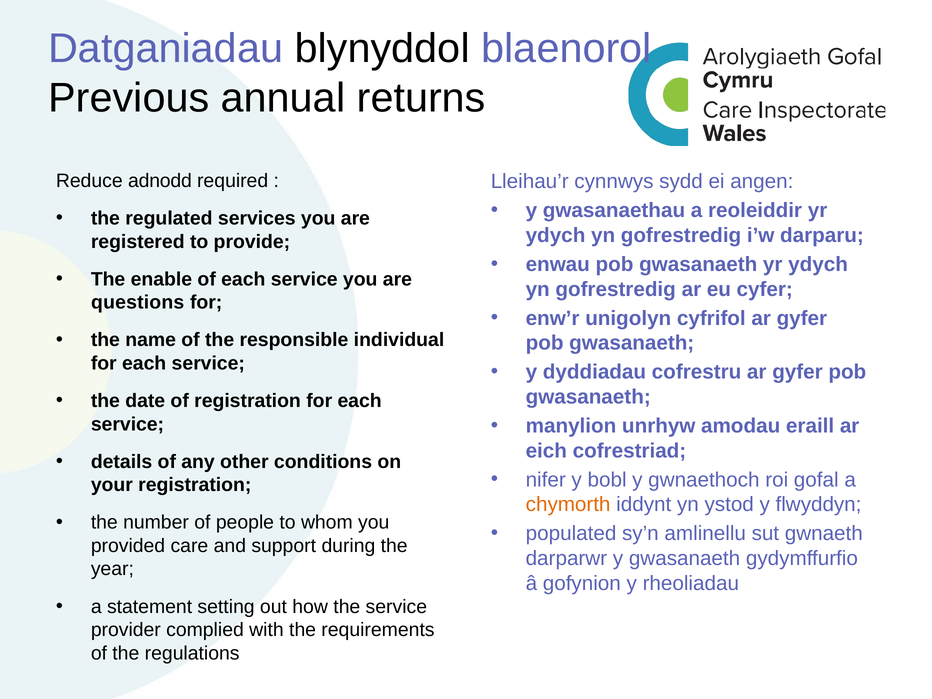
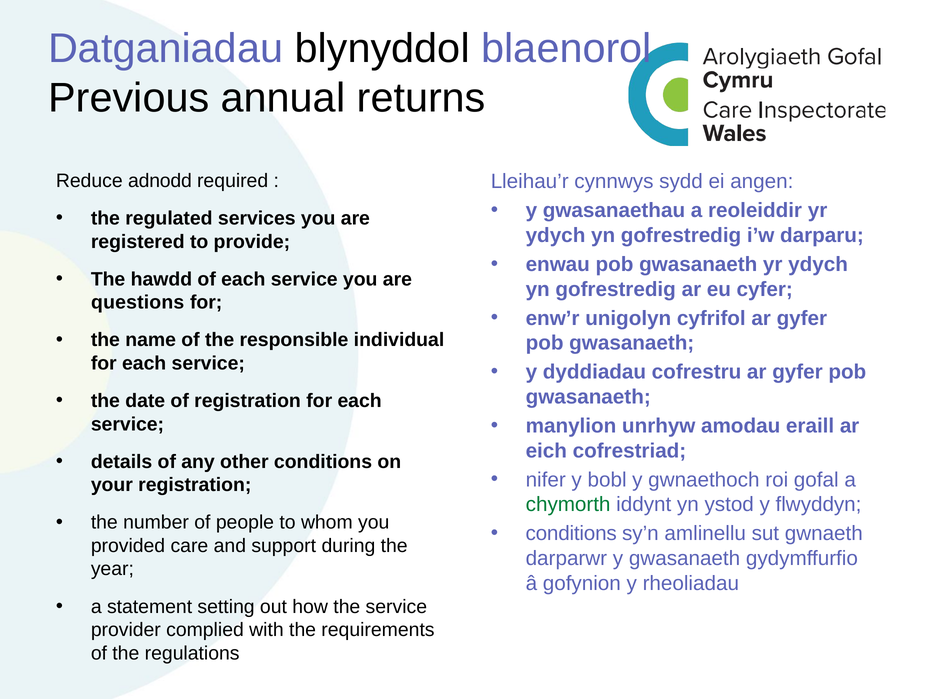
enable: enable -> hawdd (161, 279)
chymorth colour: orange -> green (568, 505)
populated: populated -> conditions (571, 534)
